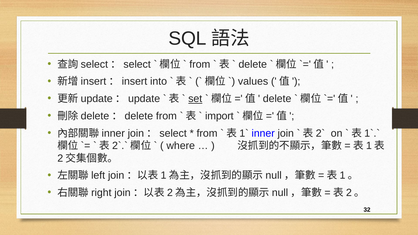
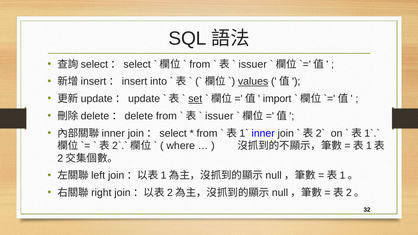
delete: delete -> issuer (253, 64)
values underline: none -> present (253, 82)
delete: delete -> import (277, 99)
import: import -> issuer (219, 116)
